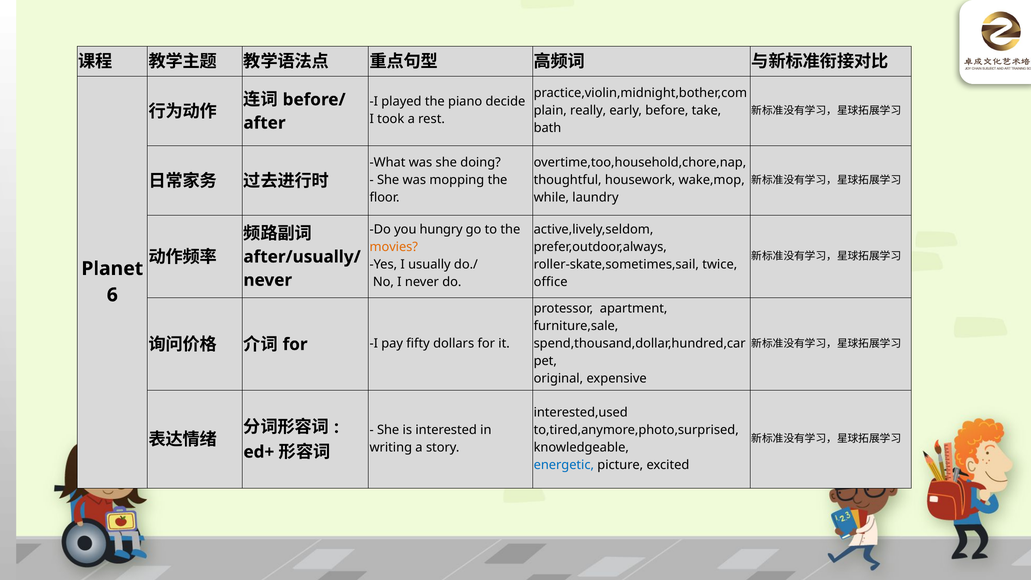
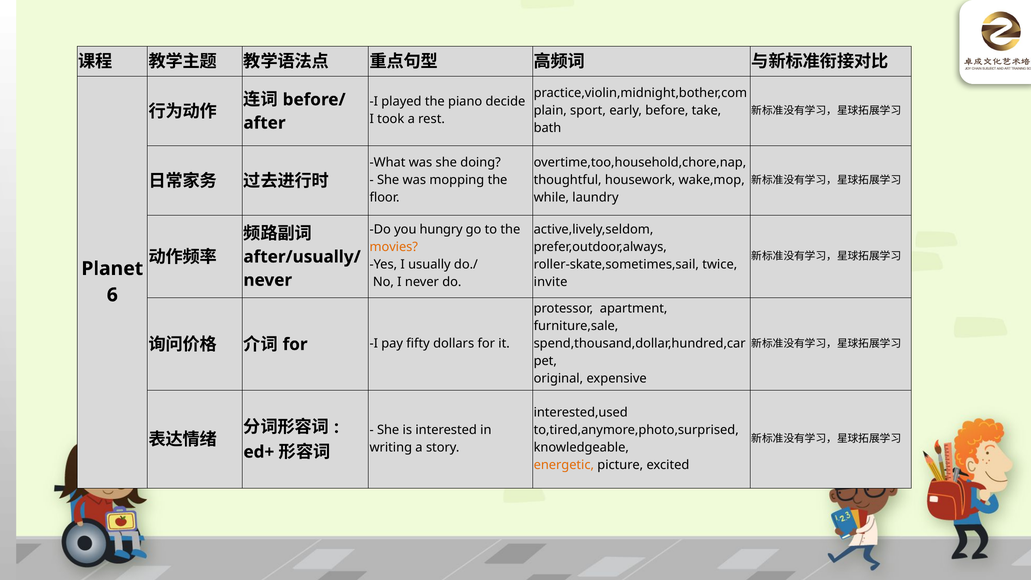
really: really -> sport (588, 110)
office: office -> invite (551, 282)
energetic colour: blue -> orange (564, 465)
